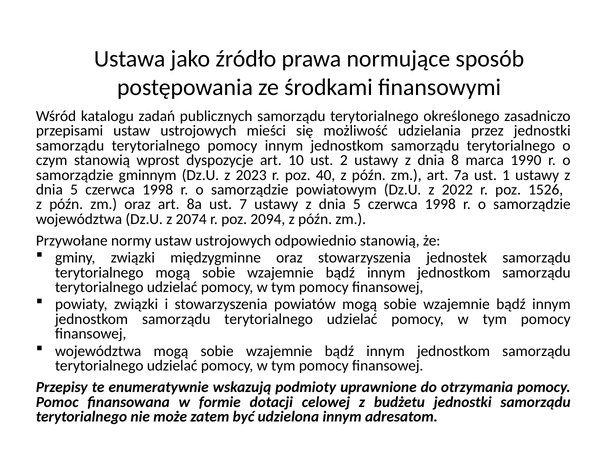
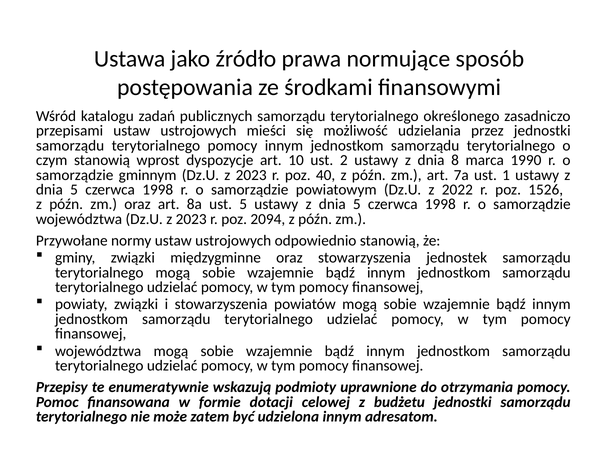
ust 7: 7 -> 5 (243, 204)
województwa Dz.U z 2074: 2074 -> 2023 (191, 219)
